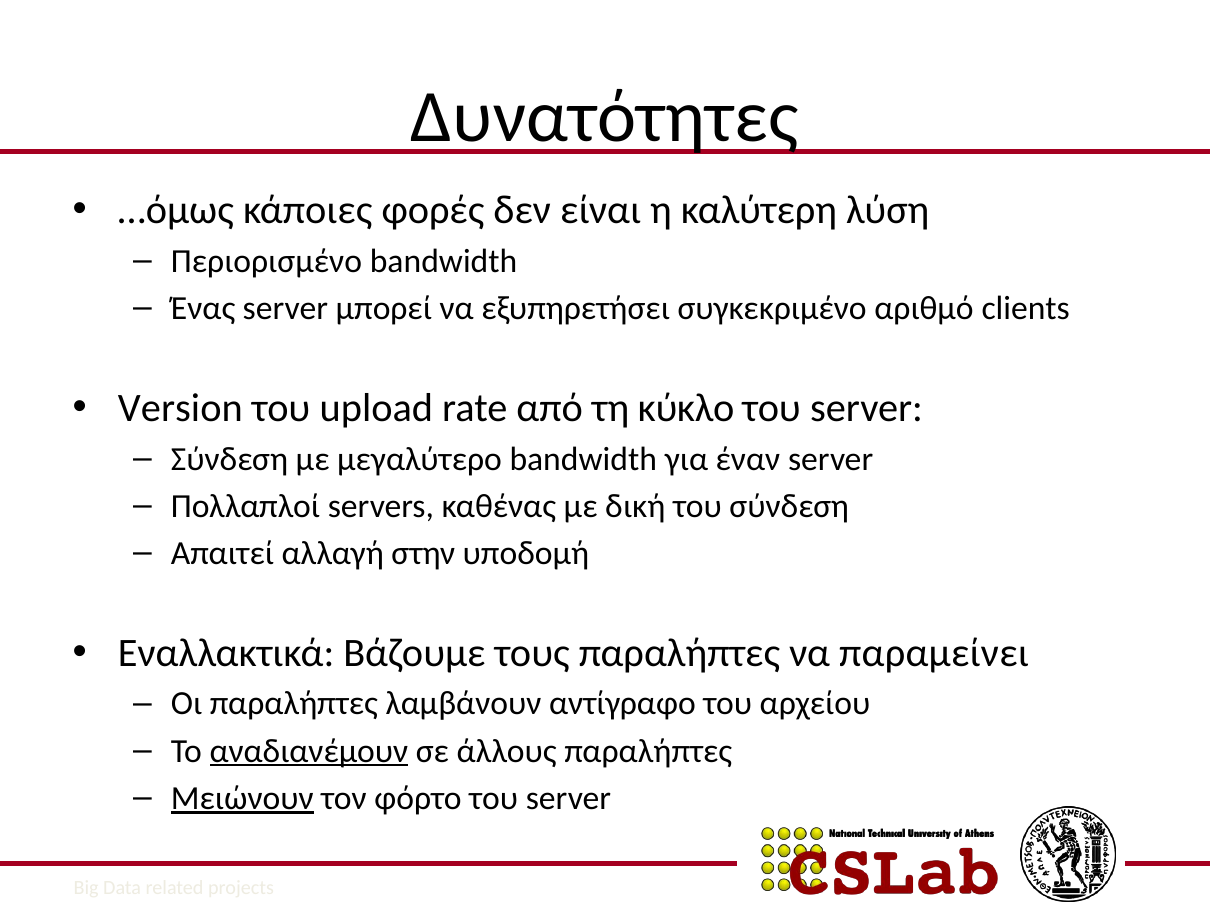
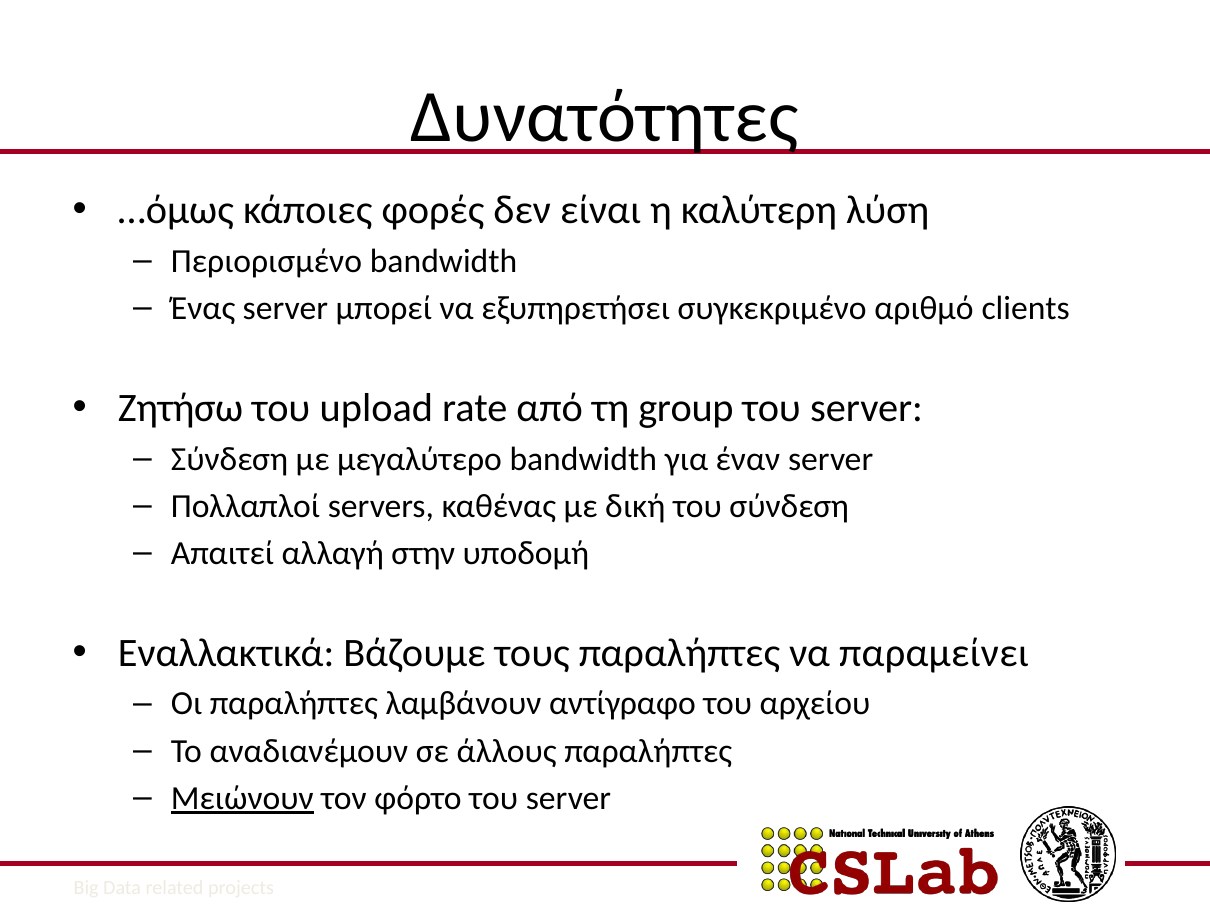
Version: Version -> Ζητήσω (181, 408)
κύκλο: κύκλο -> group (686, 408)
αναδιανέμουν underline: present -> none (309, 751)
